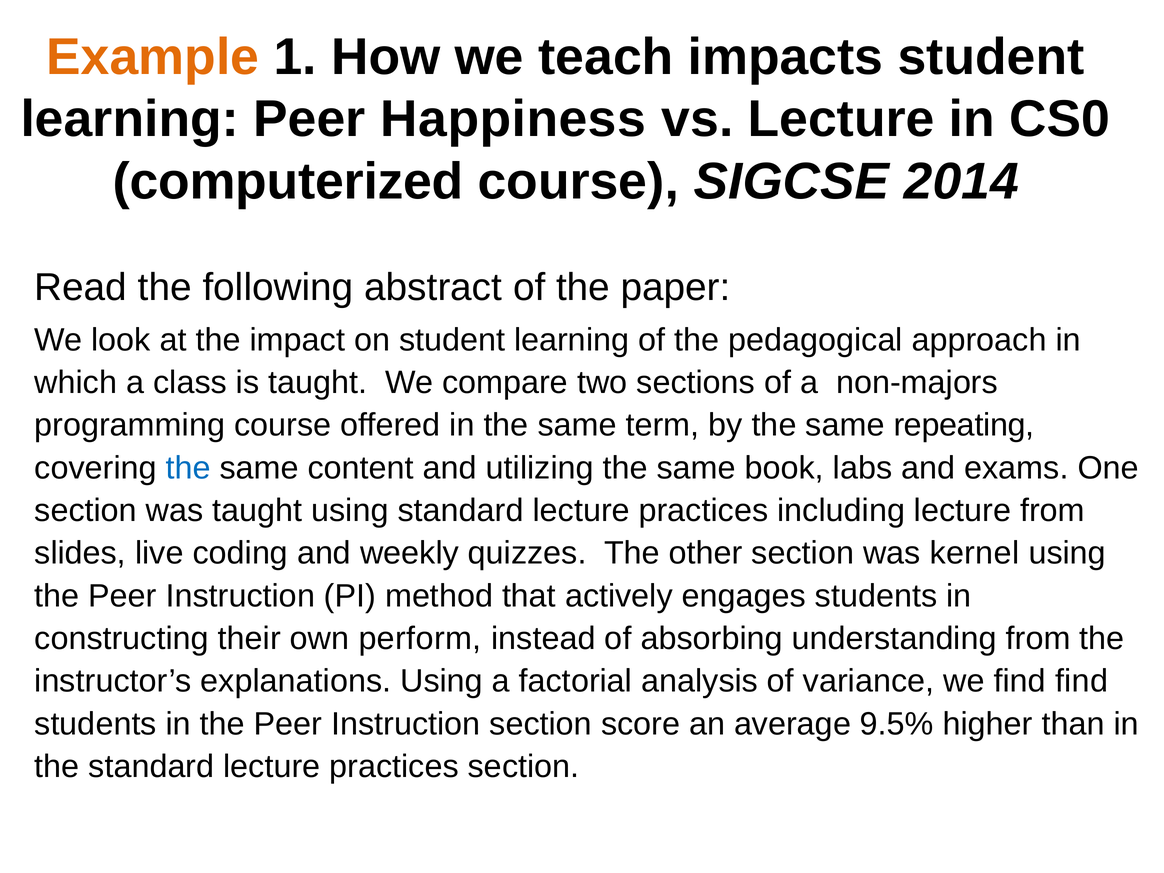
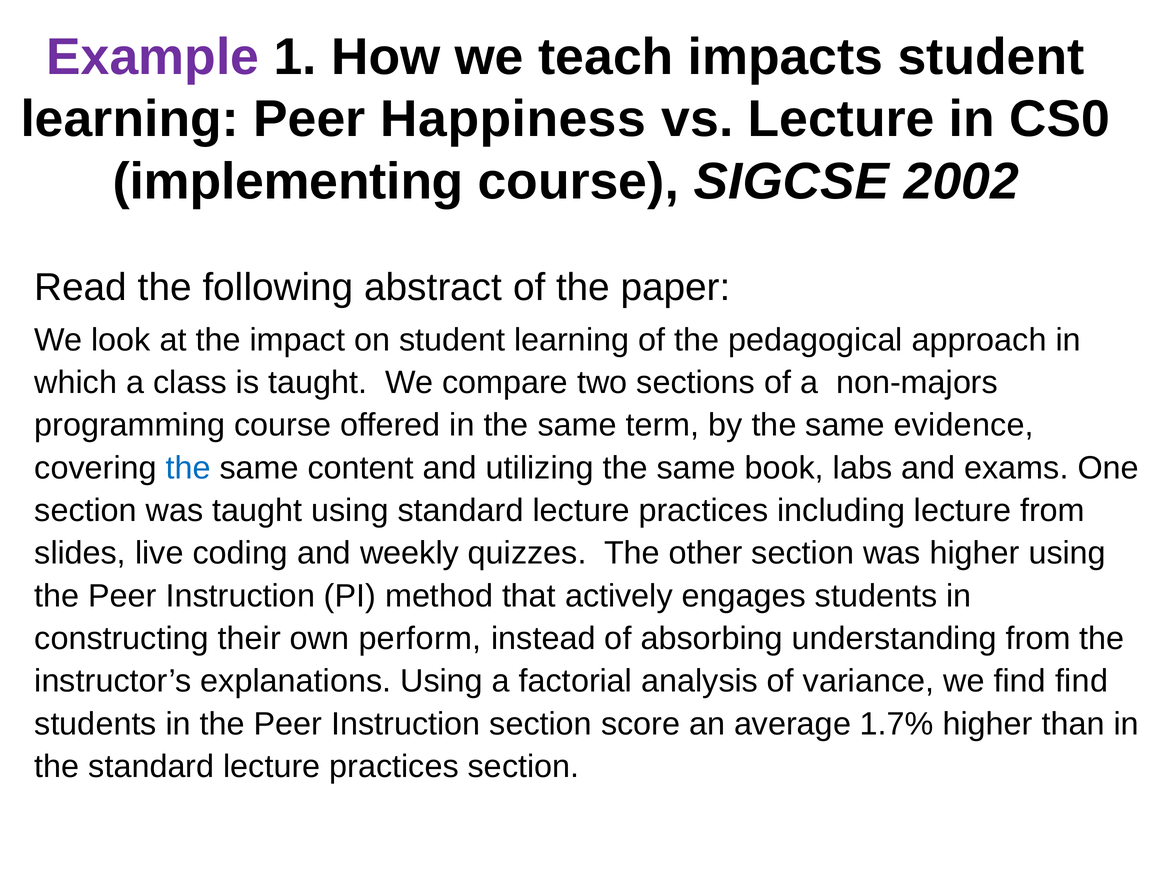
Example colour: orange -> purple (153, 57)
computerized: computerized -> implementing (288, 181)
2014: 2014 -> 2002 (961, 181)
repeating: repeating -> evidence (964, 425)
was kernel: kernel -> higher (975, 553)
9.5%: 9.5% -> 1.7% (897, 724)
